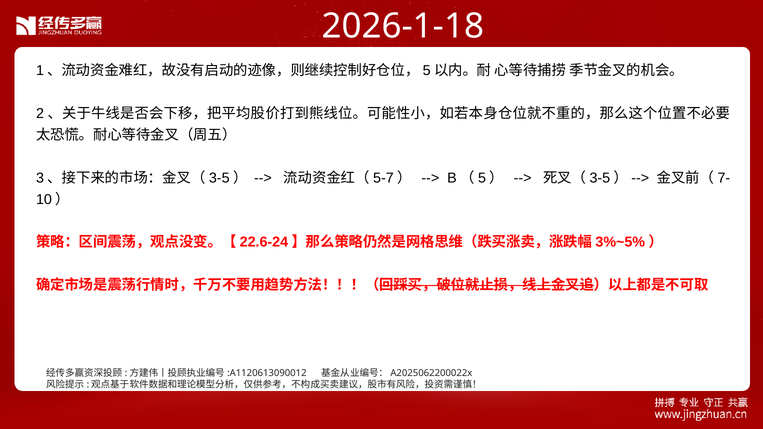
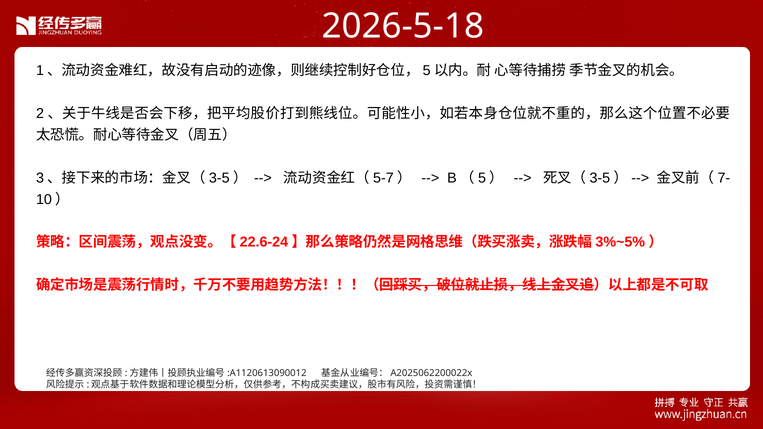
2026-1-18: 2026-1-18 -> 2026-5-18 (403, 26)
